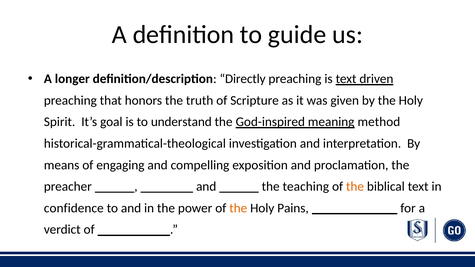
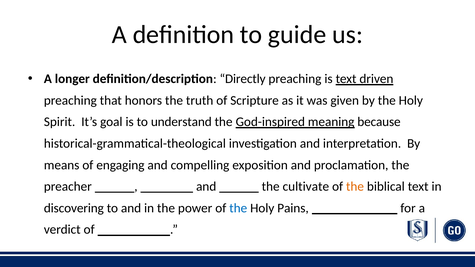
method: method -> because (379, 122)
teaching: teaching -> cultivate (306, 187)
confidence: confidence -> discovering (74, 208)
the colour: orange -> blue (238, 208)
